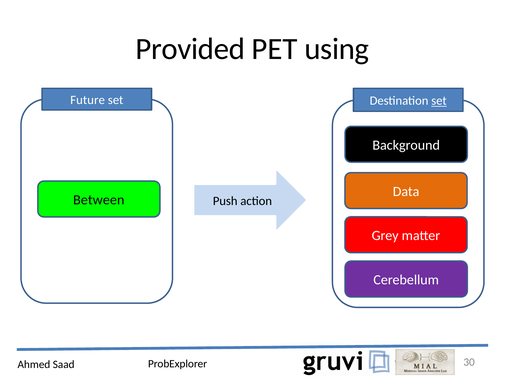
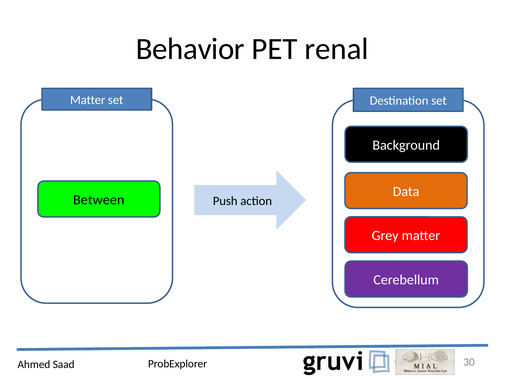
Provided: Provided -> Behavior (190, 49)
using: using -> renal (337, 49)
Future: Future -> Matter (88, 100)
set underline: present -> none (439, 101)
